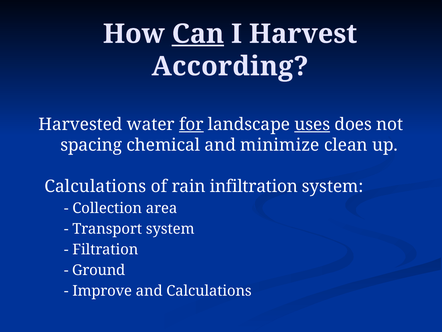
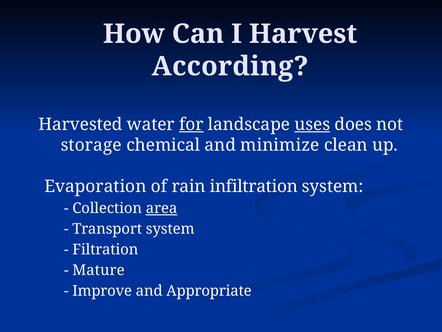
Can underline: present -> none (198, 34)
spacing: spacing -> storage (91, 145)
Calculations: Calculations -> Evaporation (95, 186)
area underline: none -> present (162, 208)
Ground: Ground -> Mature (98, 270)
and Calculations: Calculations -> Appropriate (209, 291)
